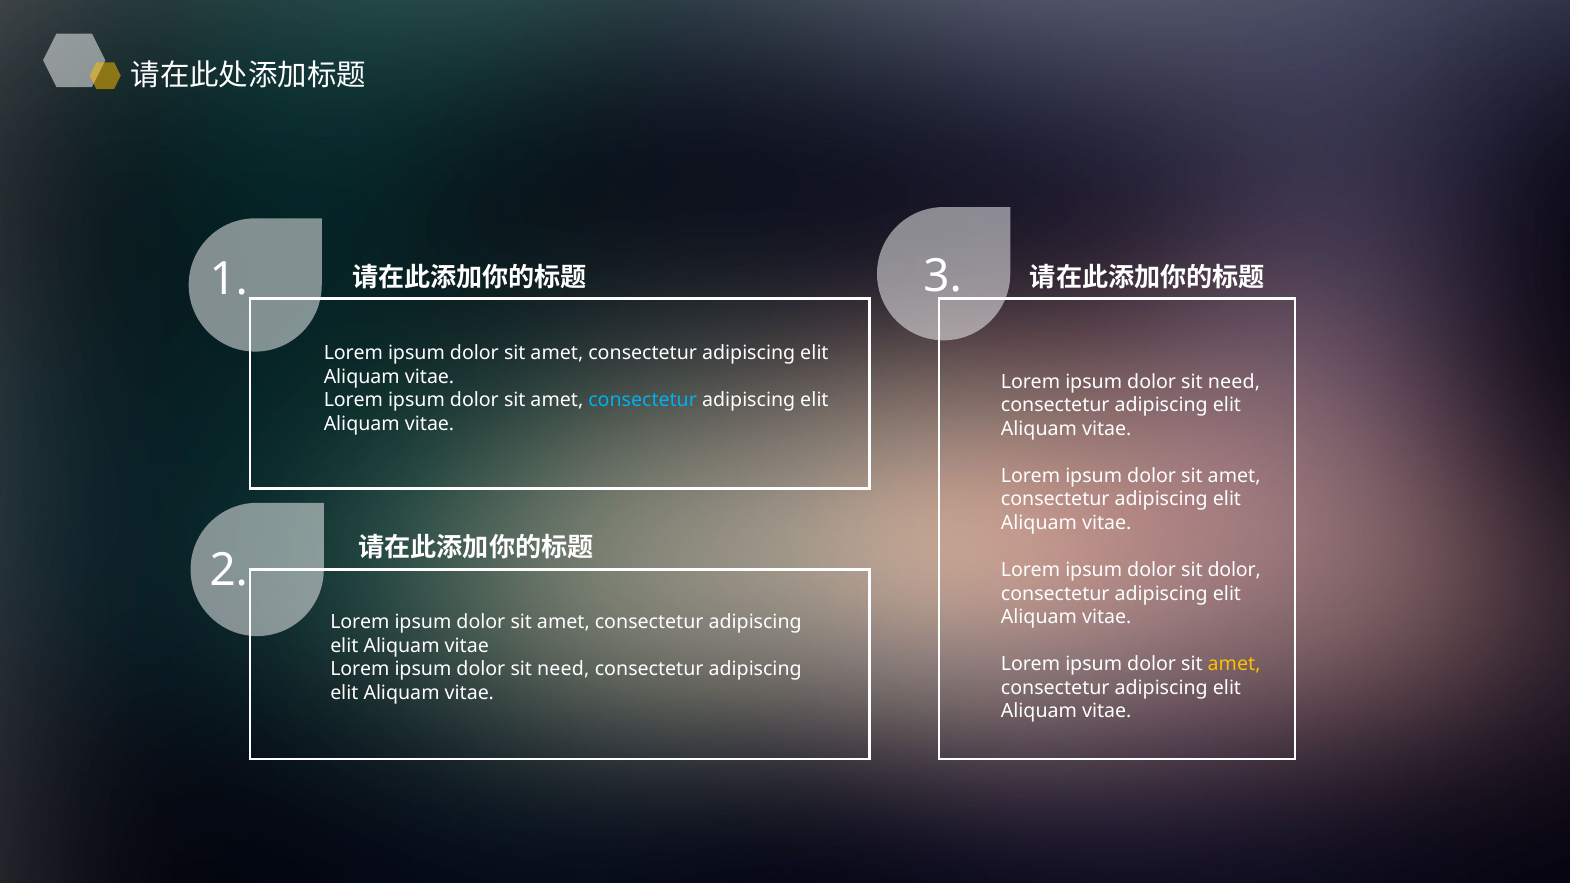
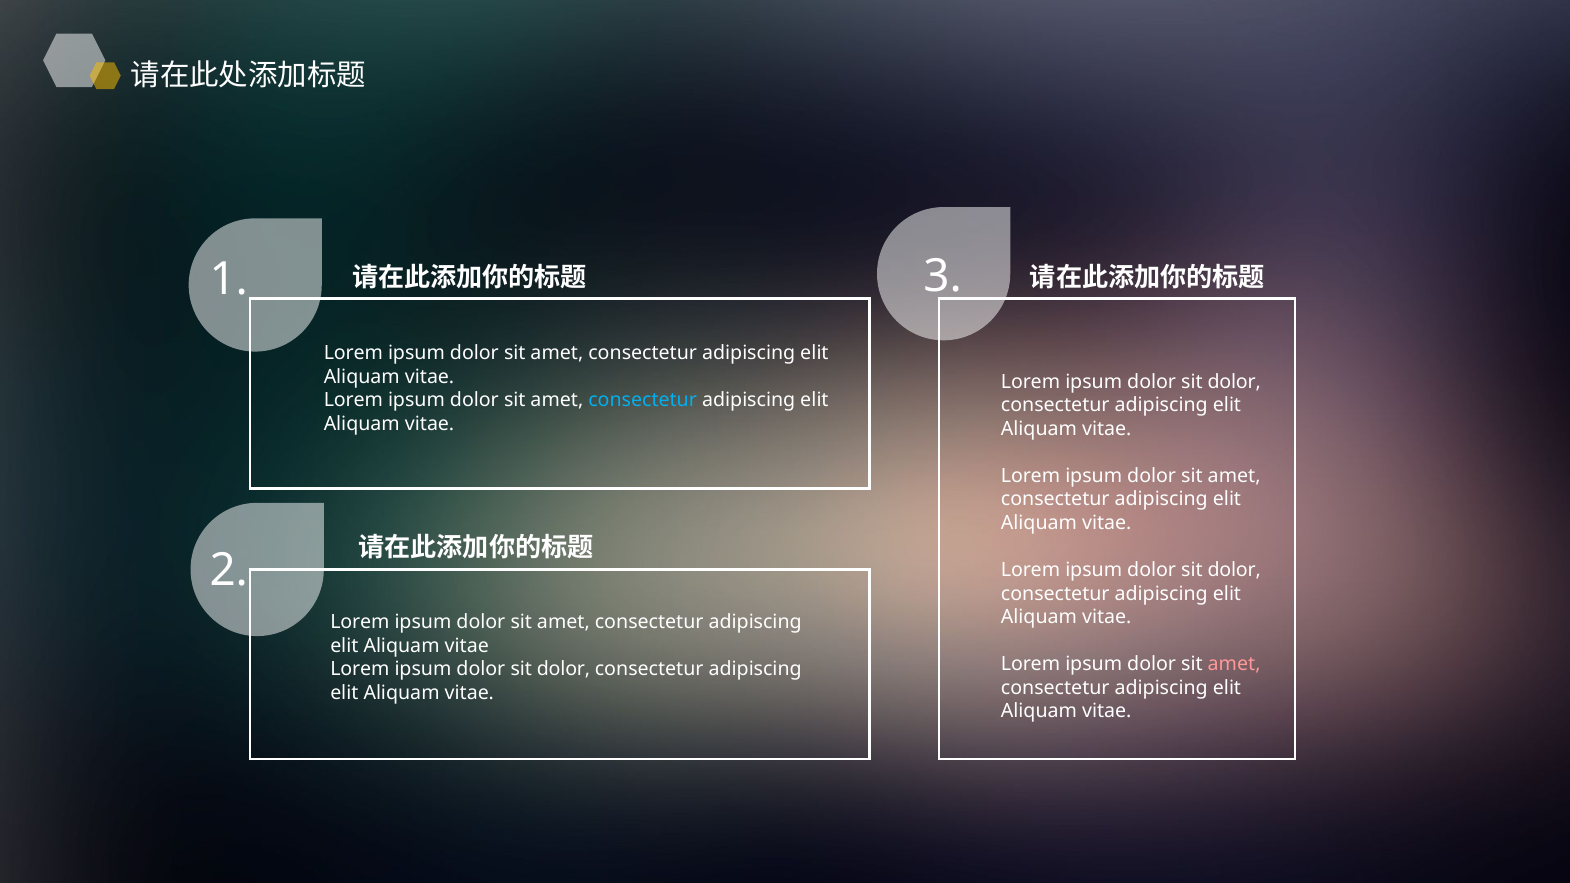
need: need -> dolor (1234, 382)
amet colour: yellow -> pink (1234, 664)
need: need -> dolor (563, 669)
